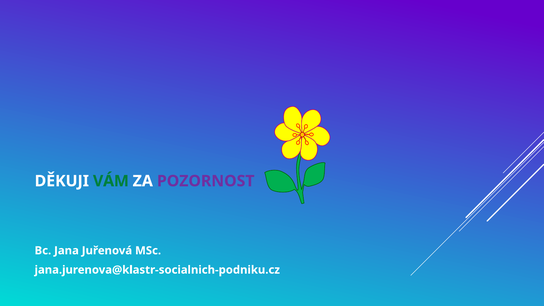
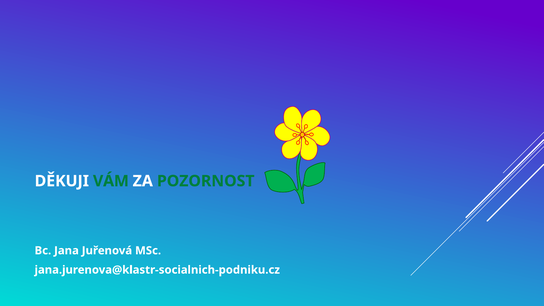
POZORNOST colour: purple -> green (206, 181)
